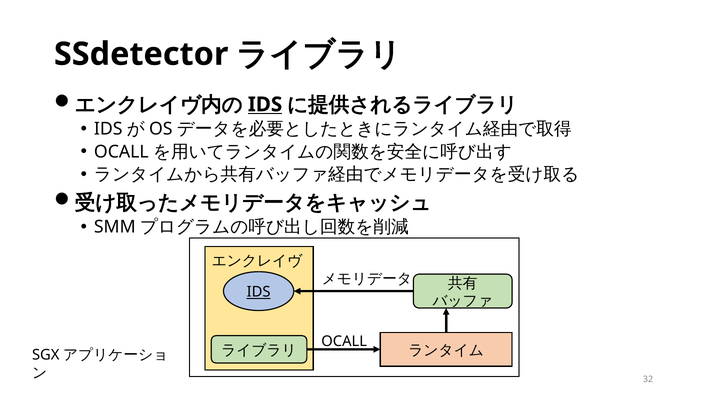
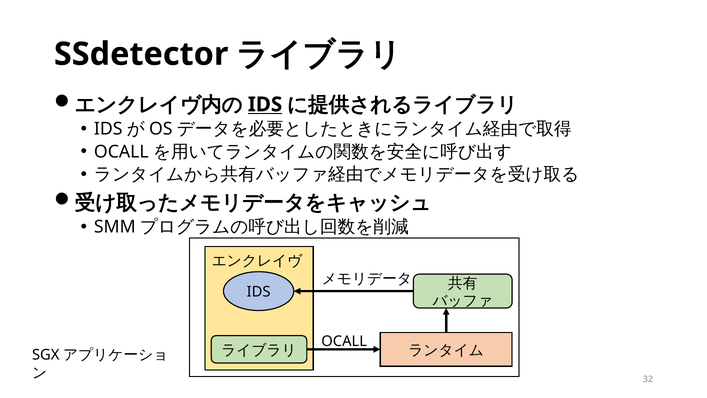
IDS underline: present -> none (259, 292)
